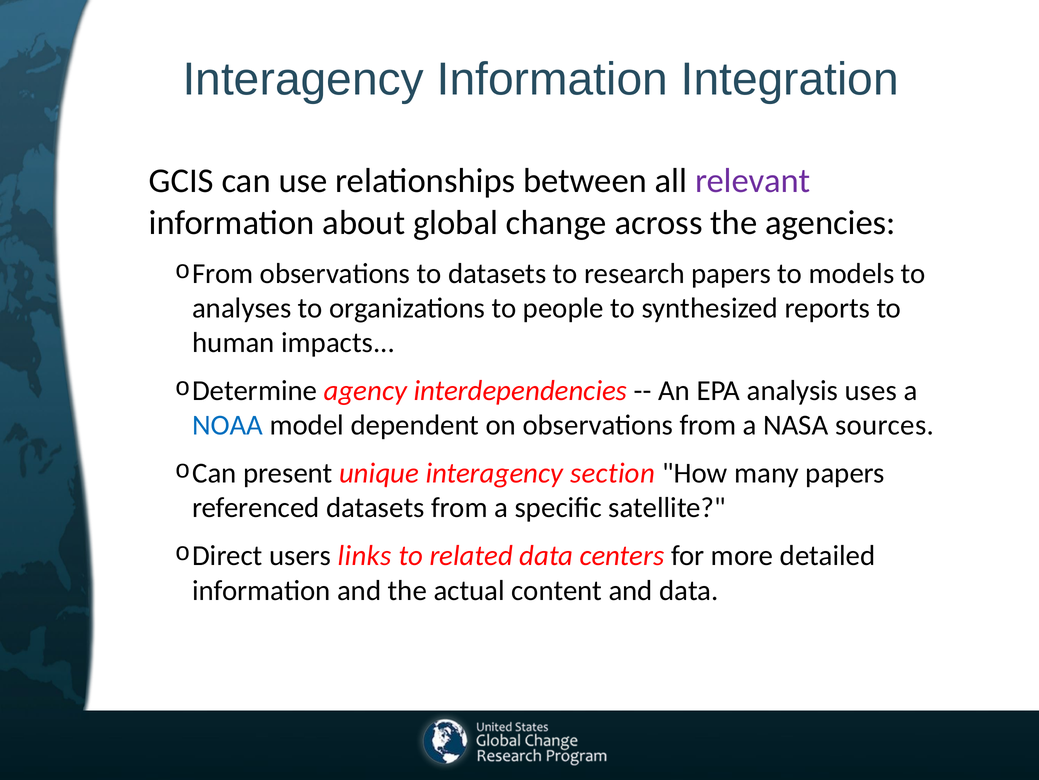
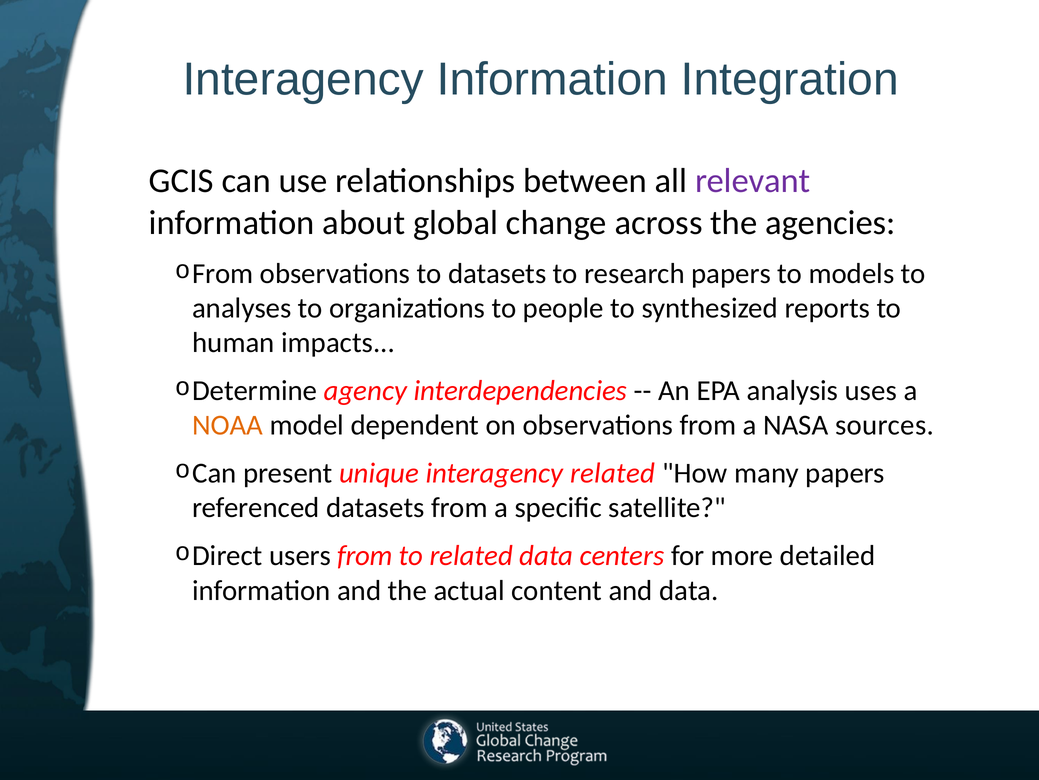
NOAA colour: blue -> orange (228, 425)
interagency section: section -> related (613, 473)
users links: links -> from (365, 555)
